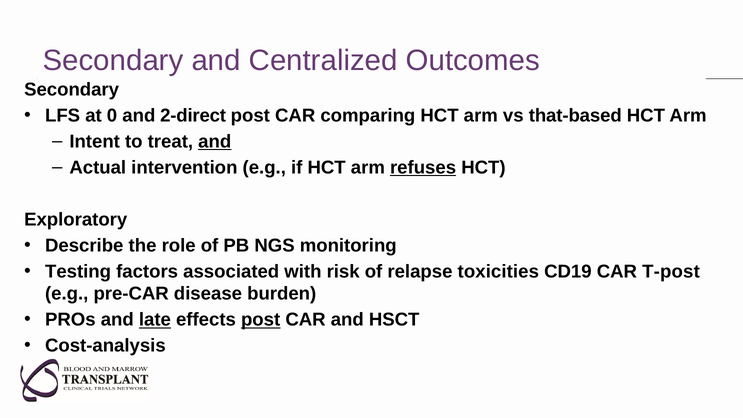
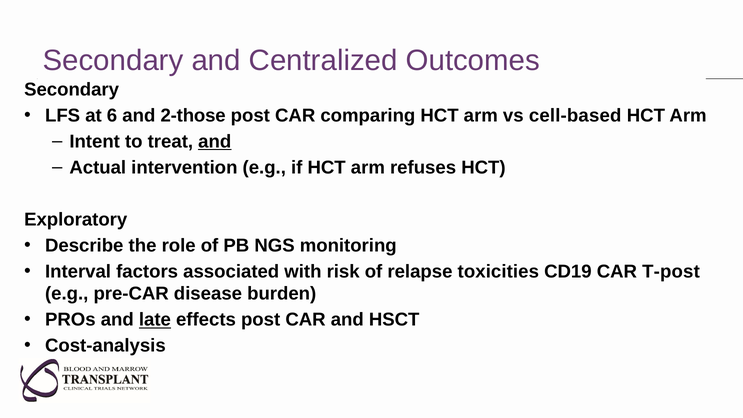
0: 0 -> 6 (112, 116)
2-direct: 2-direct -> 2-those (193, 116)
that-based: that-based -> cell-based (575, 116)
refuses underline: present -> none (423, 168)
Testing: Testing -> Interval (78, 272)
post underline: present -> none (261, 320)
